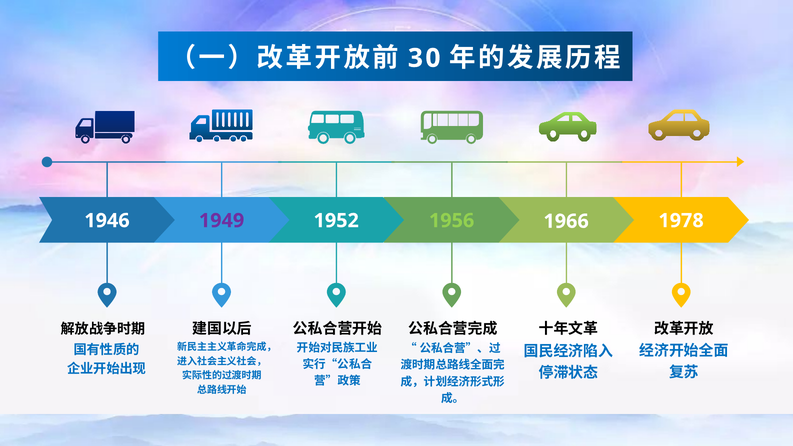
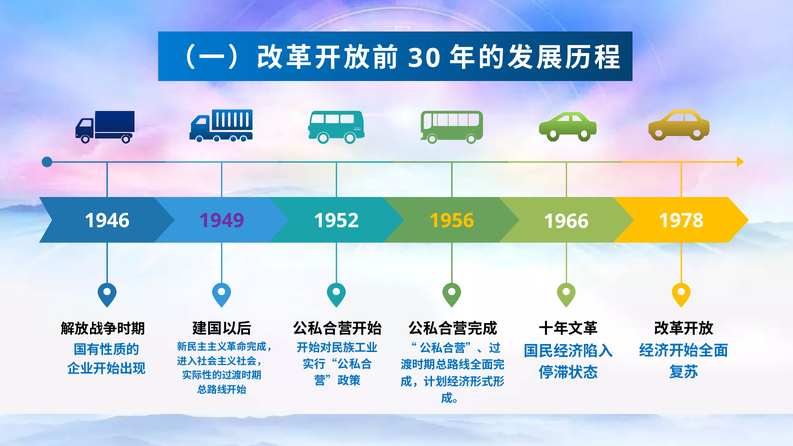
1956 colour: light green -> yellow (452, 221)
